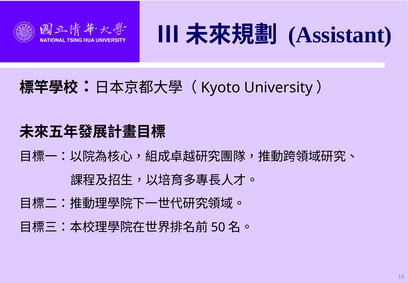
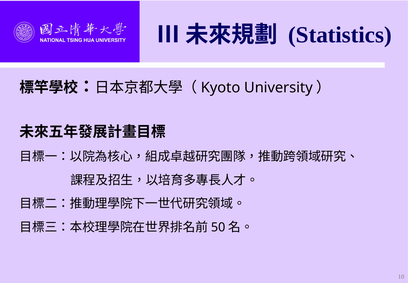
Assistant: Assistant -> Statistics (340, 35)
